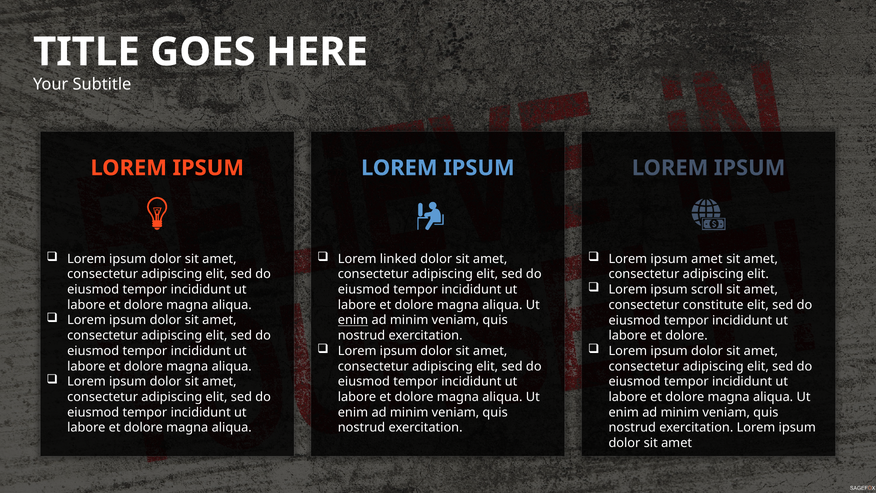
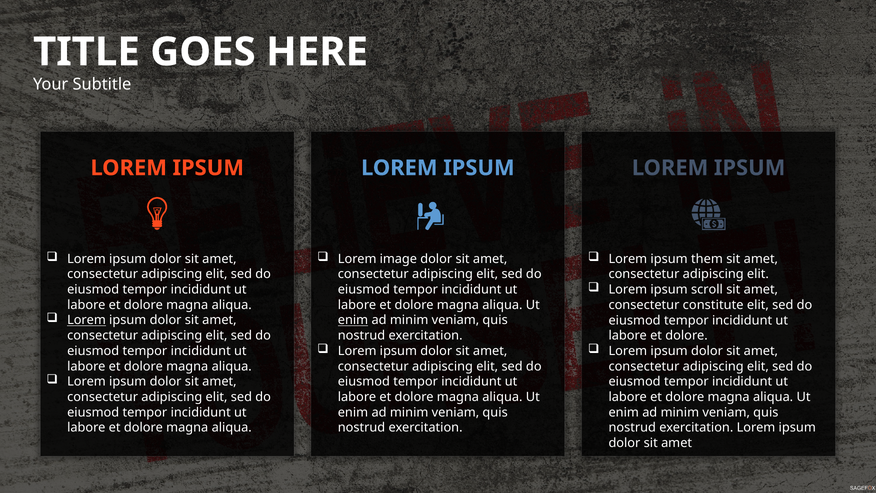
linked: linked -> image (398, 259)
ipsum amet: amet -> them (707, 259)
Lorem underline: none -> present (86, 320)
